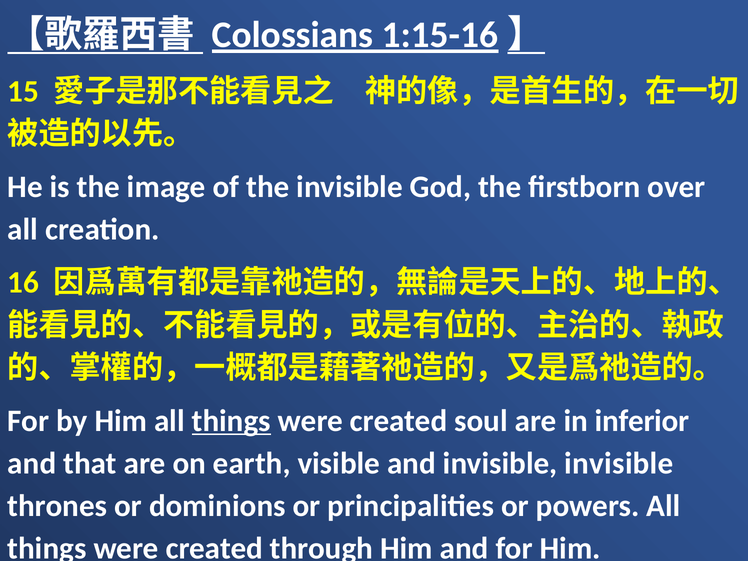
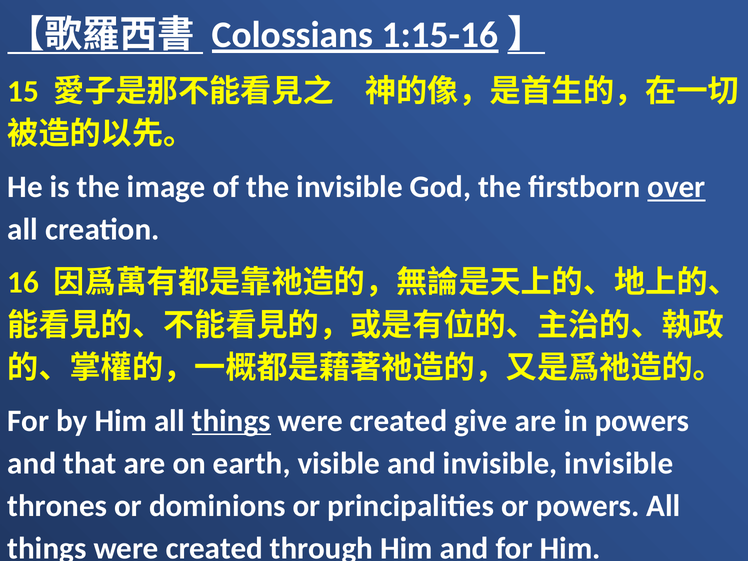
over underline: none -> present (676, 187)
soul: soul -> give (481, 421)
in inferior: inferior -> powers (642, 421)
